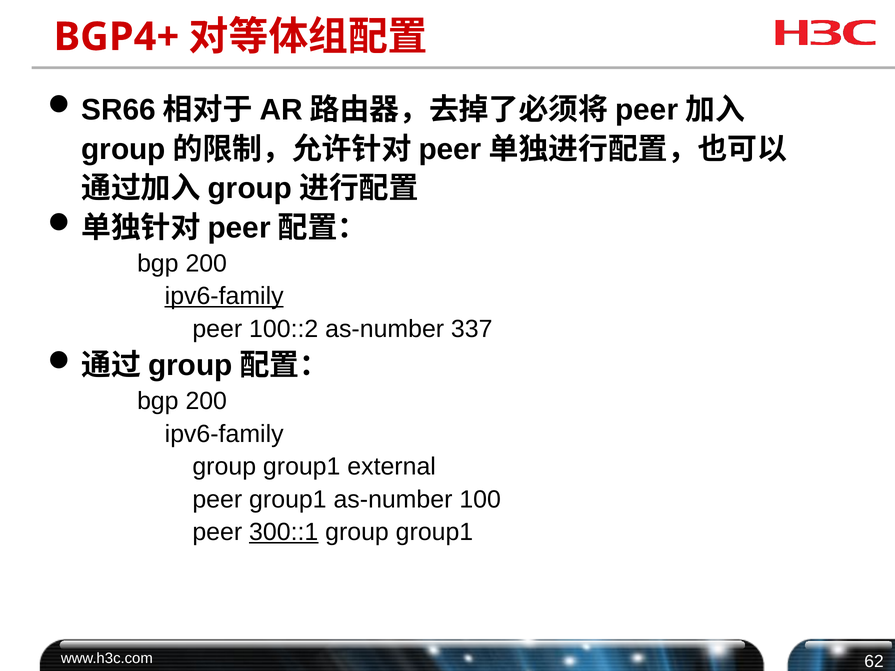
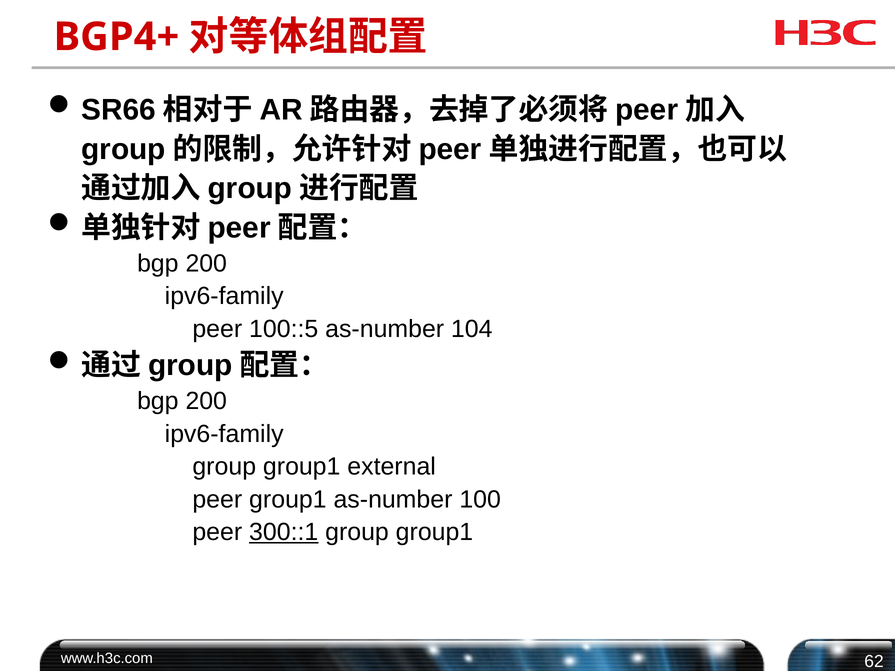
ipv6-family underline: present -> none (224, 296)
100::2: 100::2 -> 100::5 (284, 329)
337: 337 -> 104 (472, 329)
